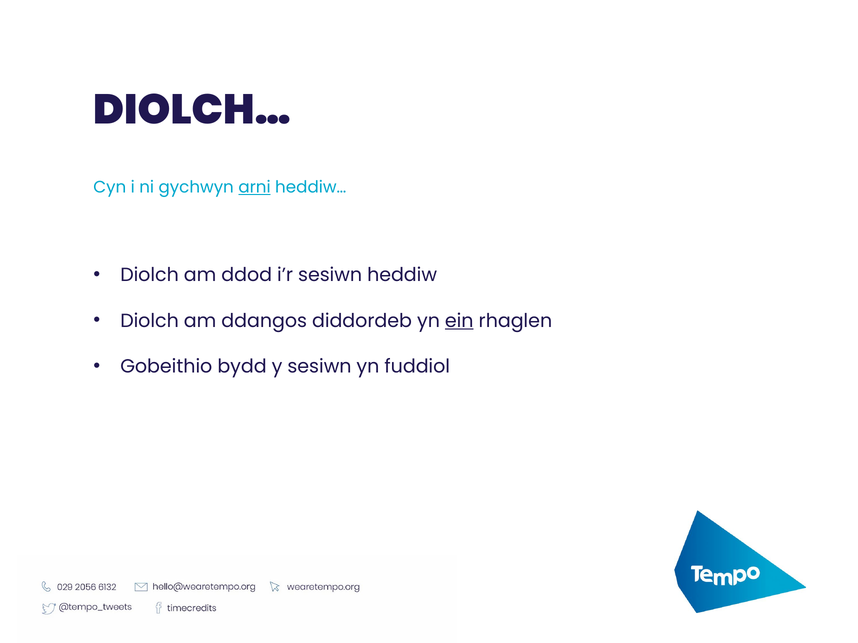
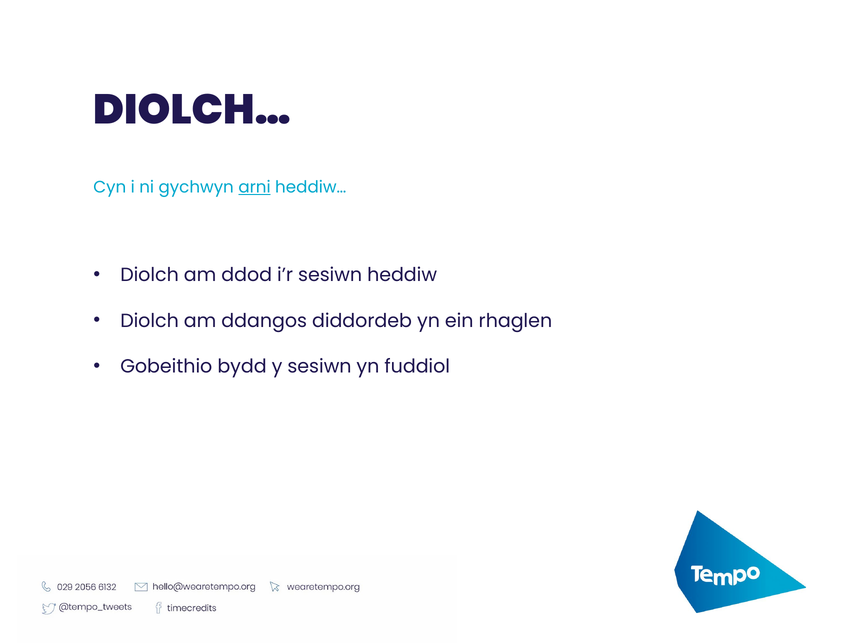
ein underline: present -> none (459, 321)
